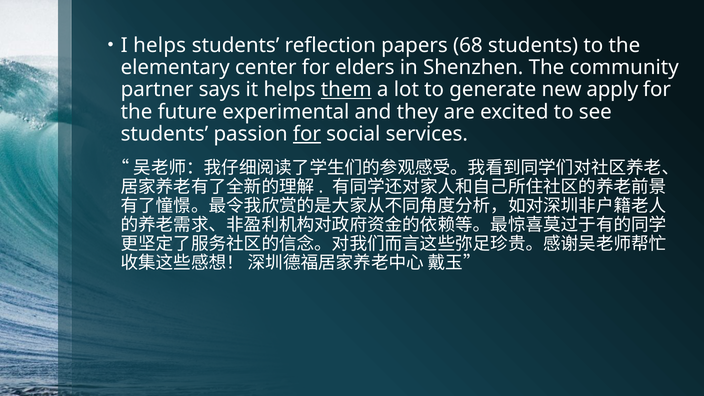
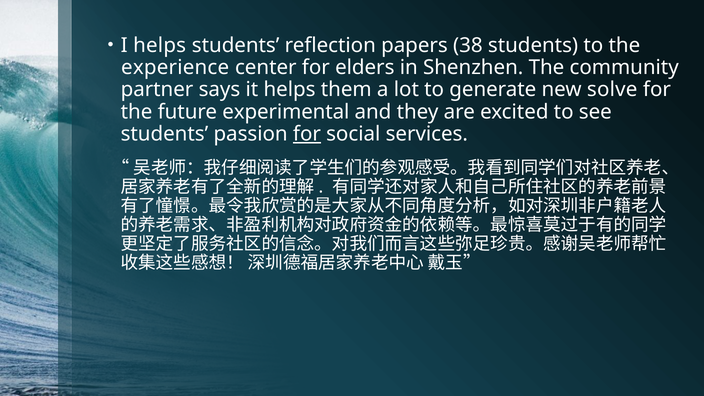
68: 68 -> 38 (468, 45)
elementary: elementary -> experience (175, 67)
them underline: present -> none (346, 90)
apply: apply -> solve (612, 90)
